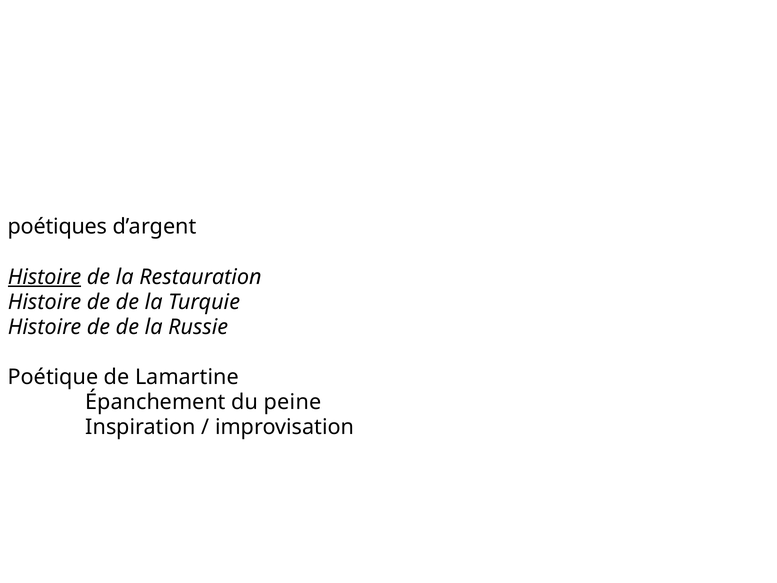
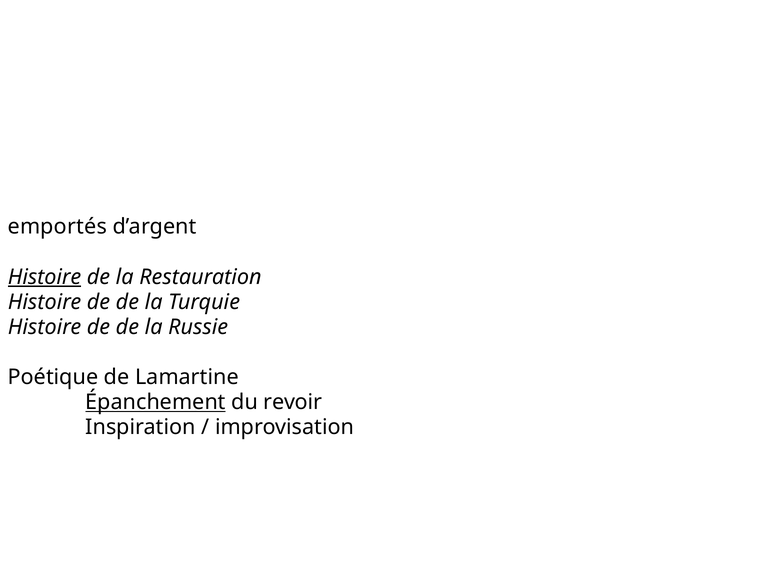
poétiques: poétiques -> emportés (57, 227)
Épanchement underline: none -> present (156, 402)
peine: peine -> revoir (293, 402)
